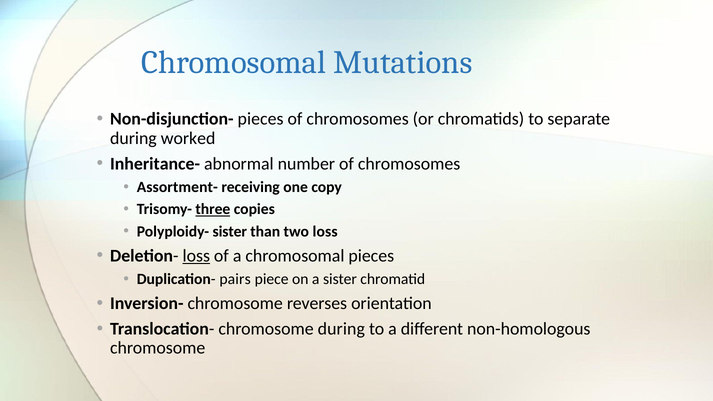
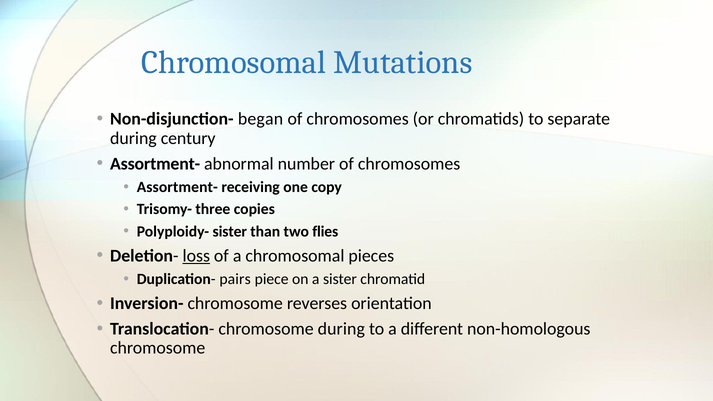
Non-disjunction- pieces: pieces -> began (261, 119)
worked: worked -> century (188, 138)
Inheritance-: Inheritance- -> Assortment- (155, 164)
three underline: present -> none (213, 209)
two loss: loss -> flies (325, 231)
